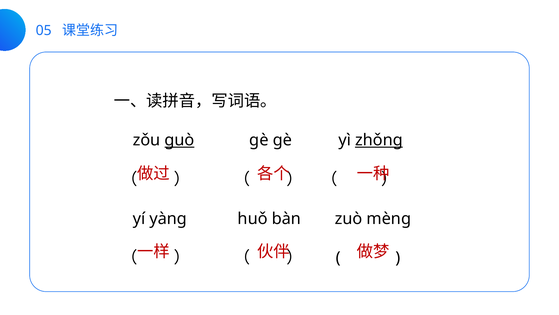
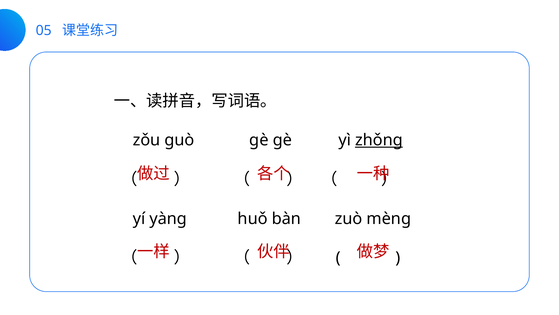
ɡuò underline: present -> none (180, 140)
